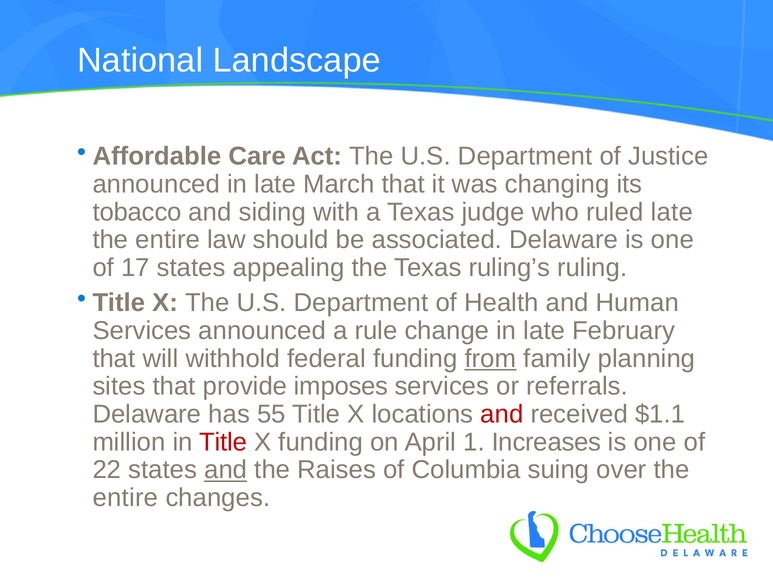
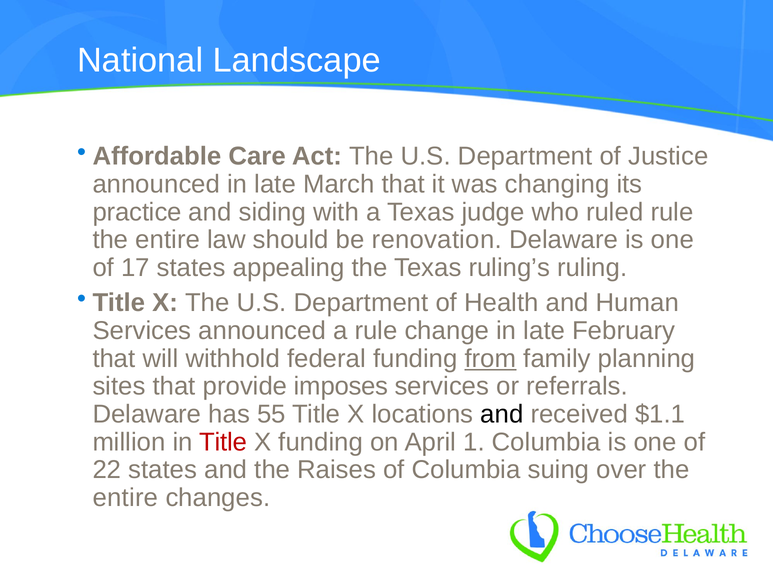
tobacco: tobacco -> practice (137, 212)
ruled late: late -> rule (672, 212)
associated: associated -> renovation (437, 240)
and colour: red -> black (502, 414)
1 Increases: Increases -> Columbia (546, 442)
and underline: present -> none (226, 470)
